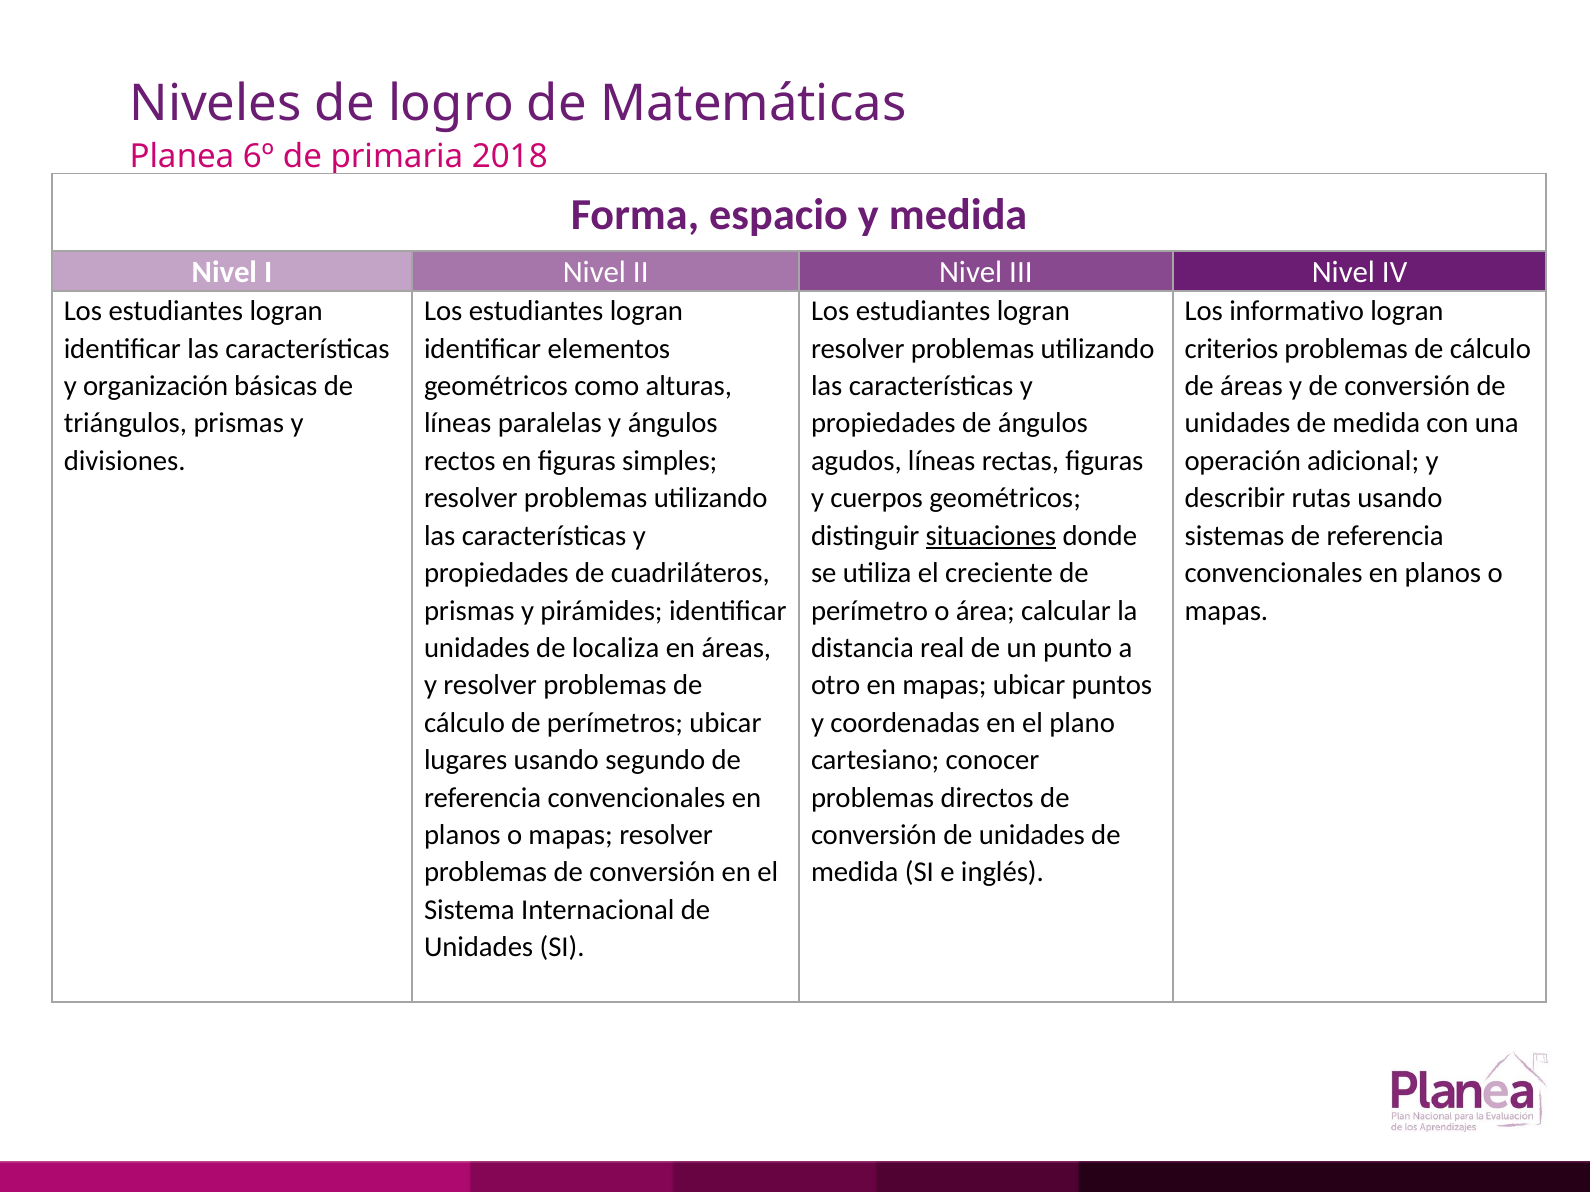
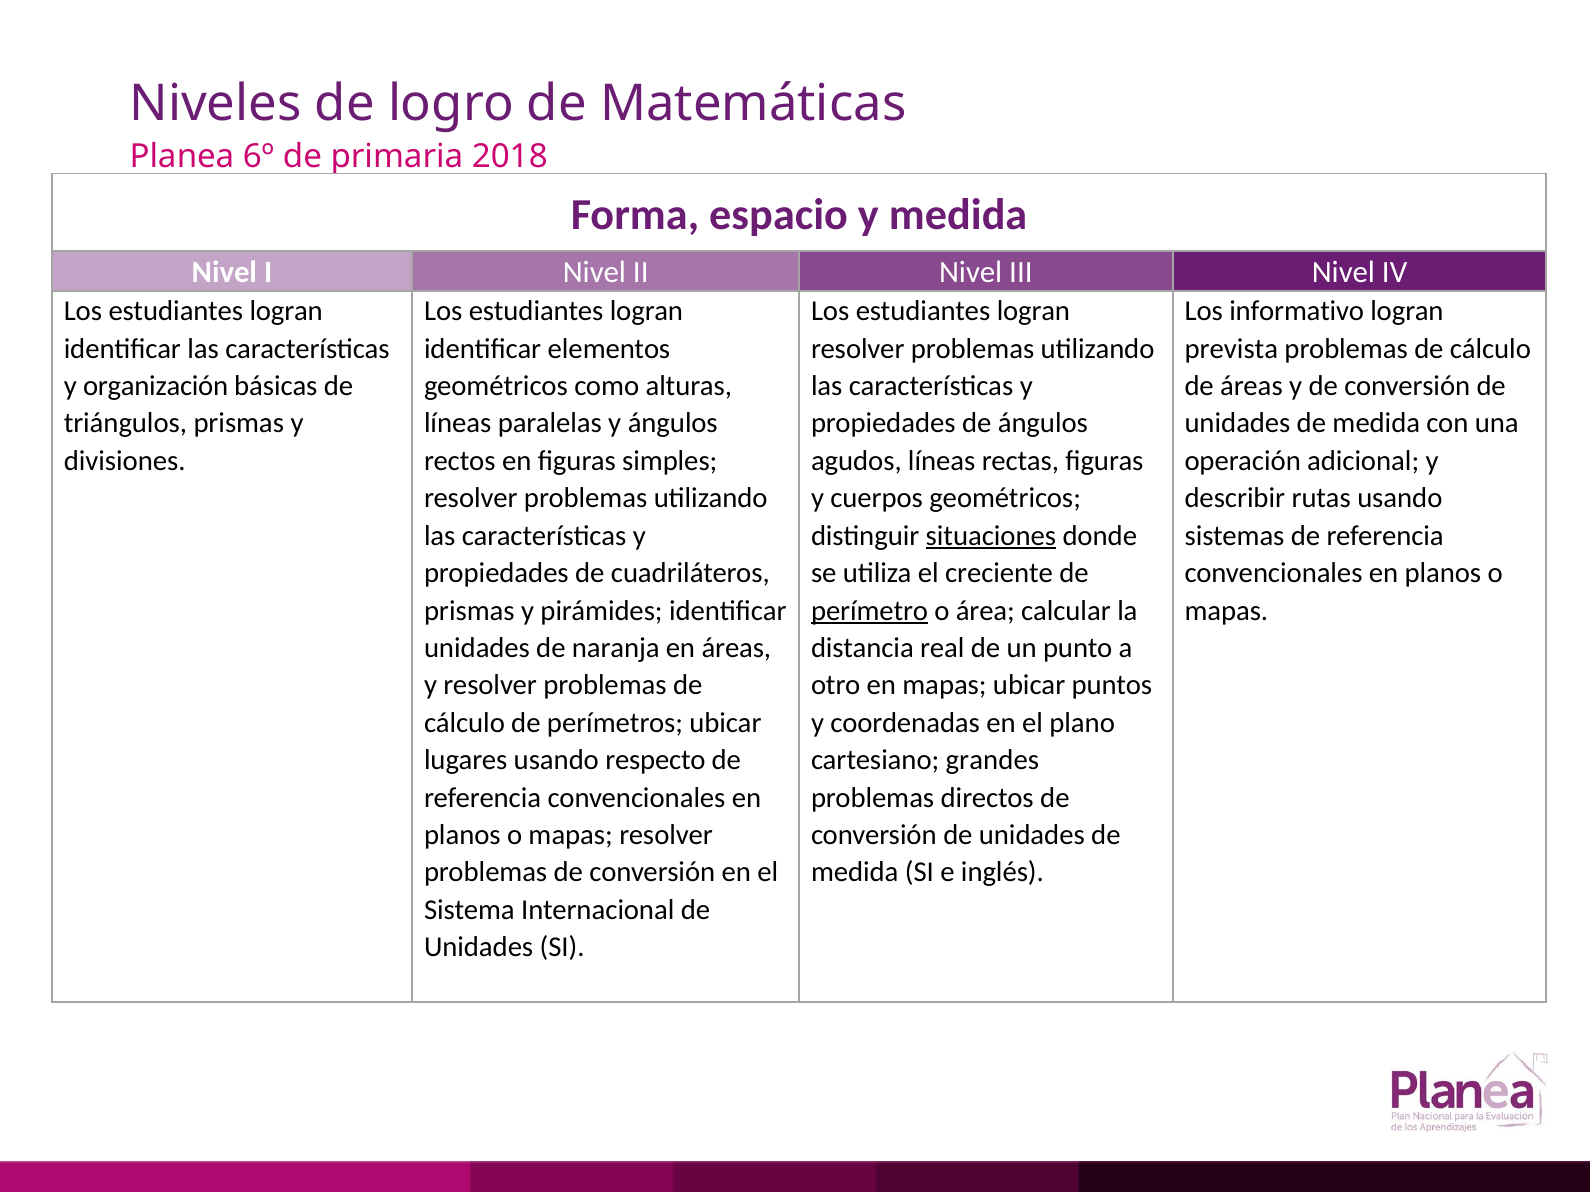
criterios: criterios -> prevista (1231, 349)
perímetro underline: none -> present (870, 611)
localiza: localiza -> naranja (616, 648)
segundo: segundo -> respecto (655, 761)
conocer: conocer -> grandes (992, 761)
